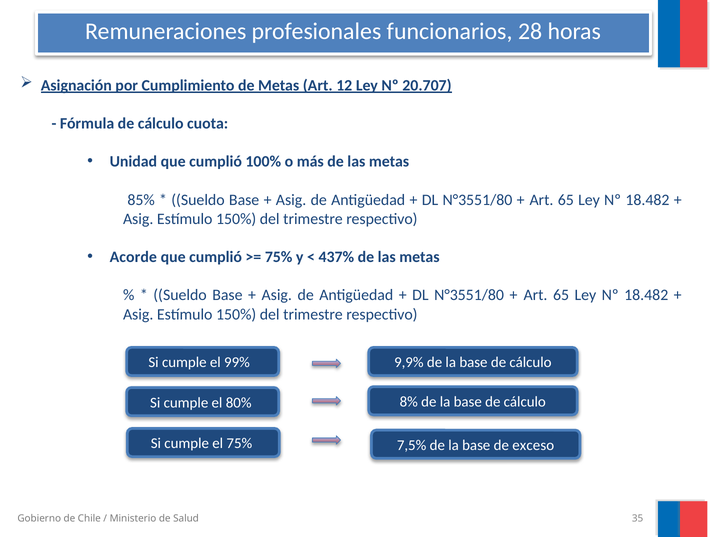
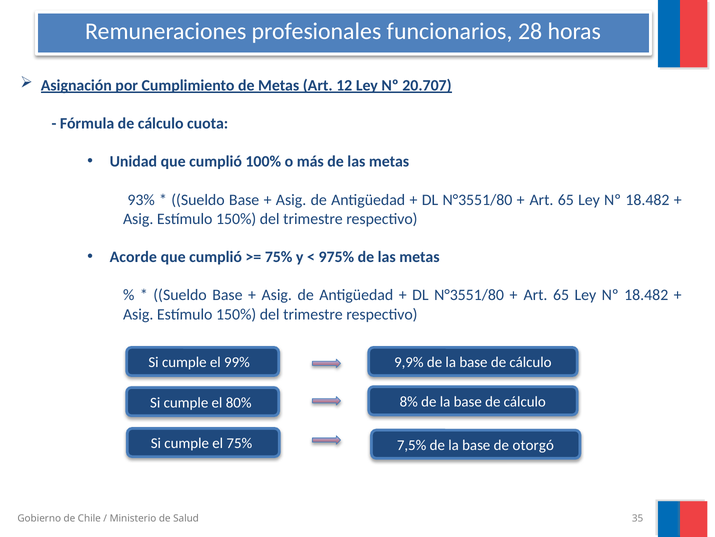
85%: 85% -> 93% (141, 200)
437%: 437% -> 975% (336, 257)
exceso: exceso -> otorgó (533, 445)
